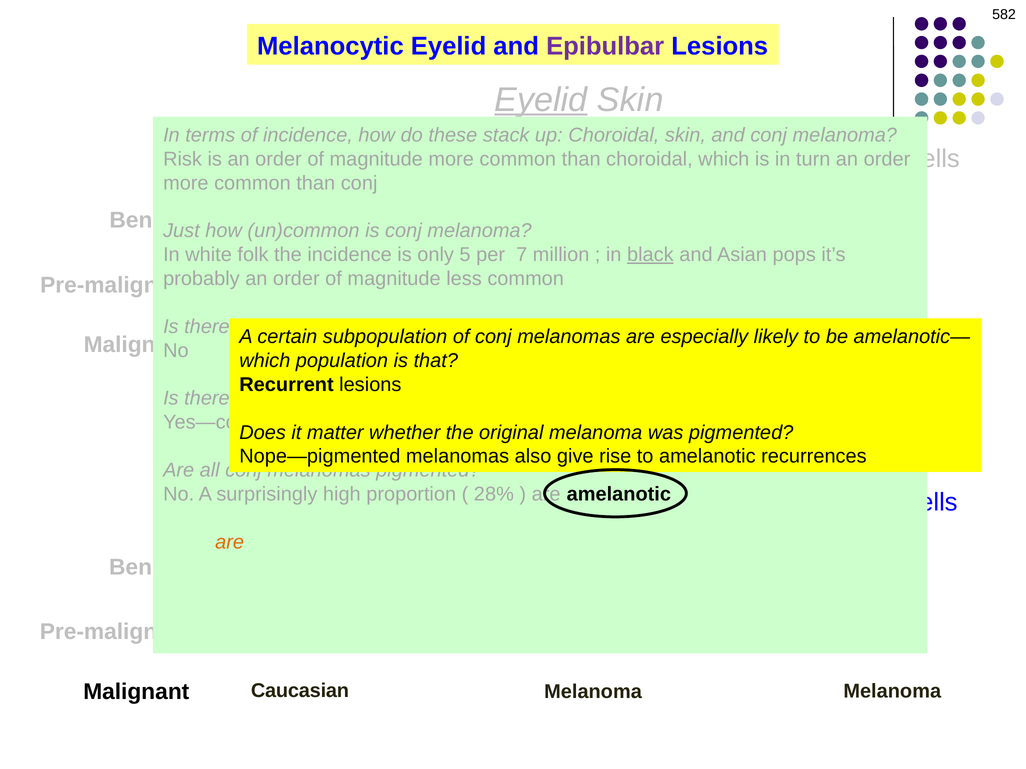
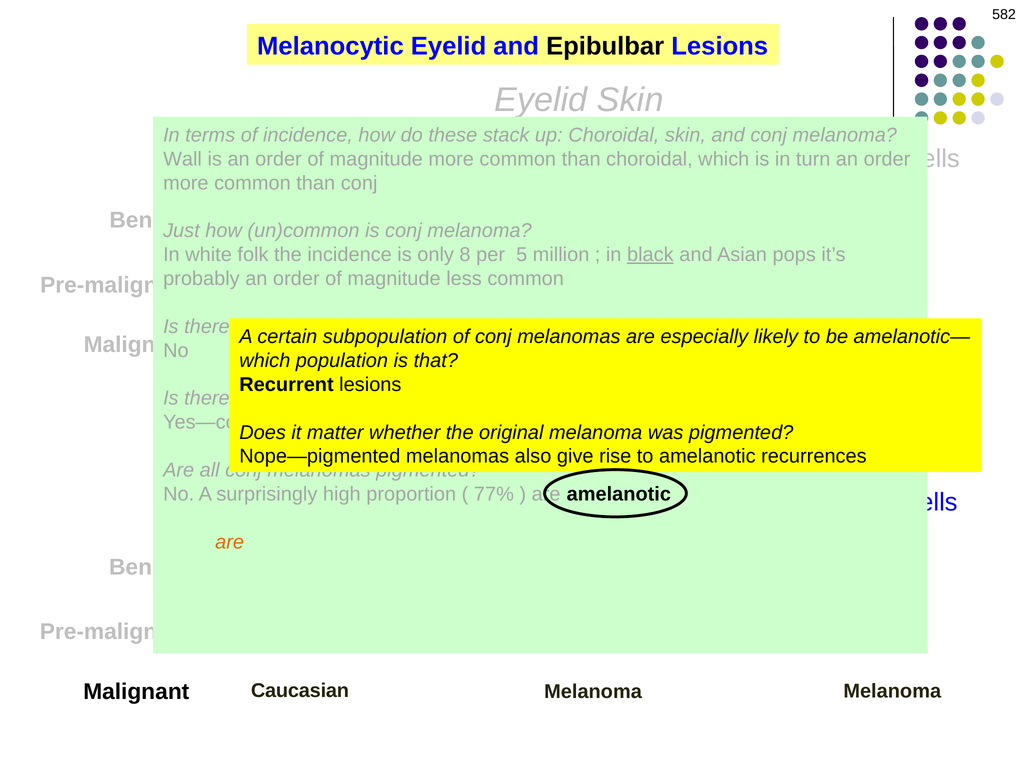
Epibulbar colour: purple -> black (605, 46)
Eyelid underline: present -> none (541, 100)
Risk: Risk -> Wall (183, 159)
5: 5 -> 8 (465, 255)
7: 7 -> 5 (522, 255)
28%: 28% -> 77% (494, 494)
